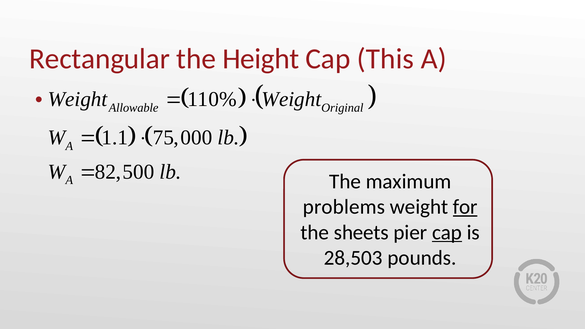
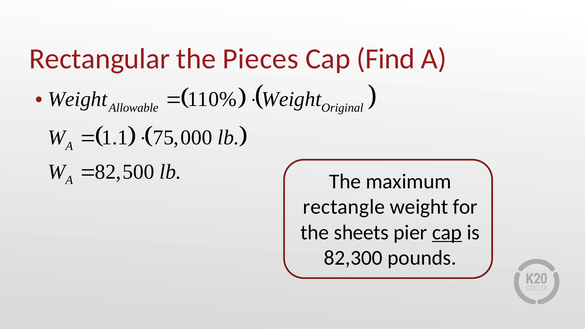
Height: Height -> Pieces (261, 59)
This: This -> Find (386, 59)
problems: problems -> rectangle (344, 207)
for underline: present -> none (465, 207)
28,503: 28,503 -> 82,300 (353, 258)
